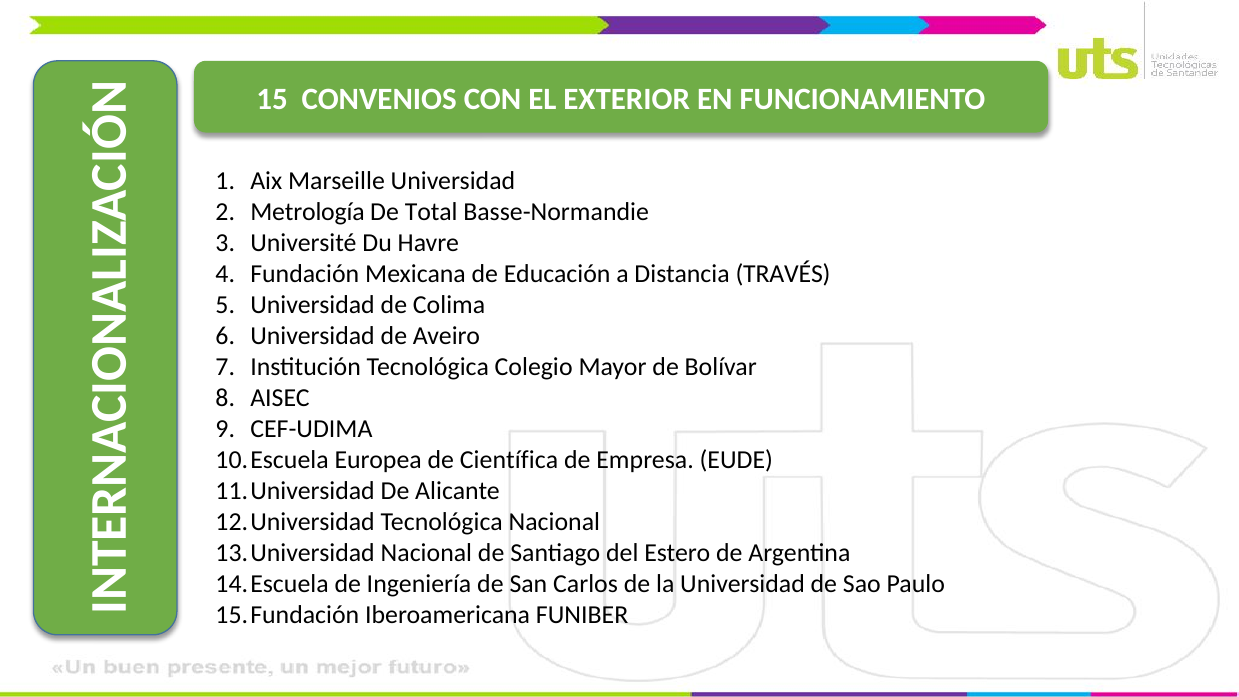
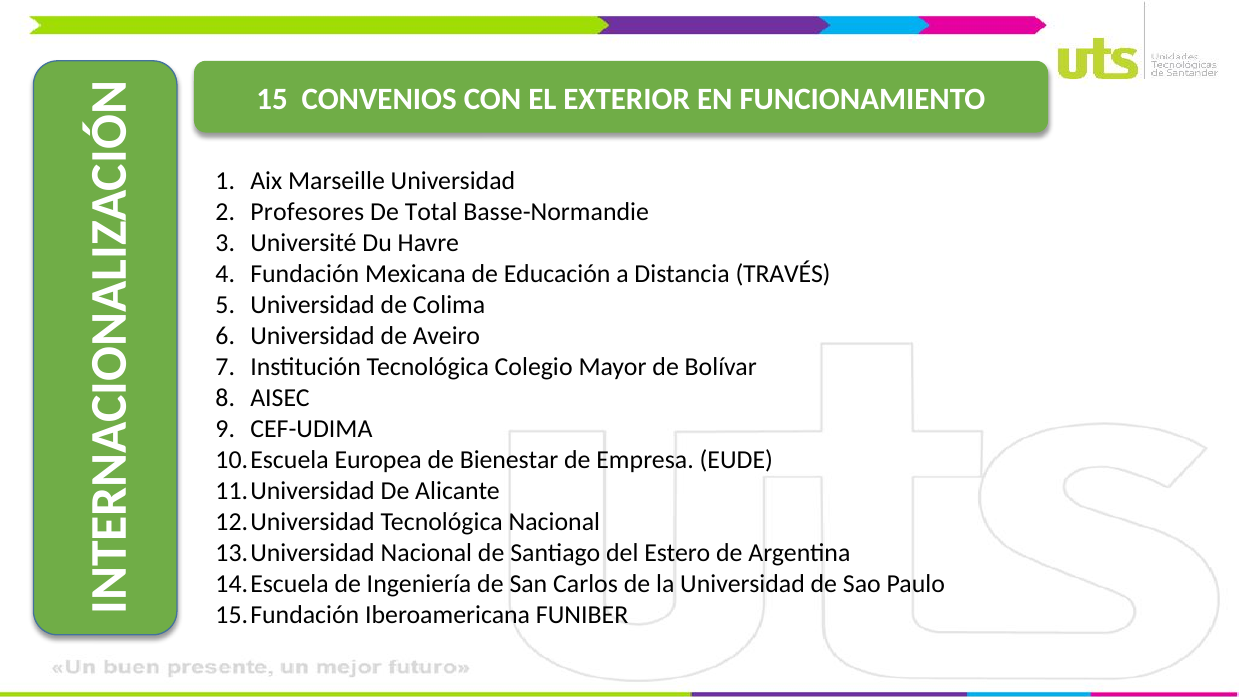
Metrología: Metrología -> Profesores (307, 212)
Científica: Científica -> Bienestar (509, 460)
